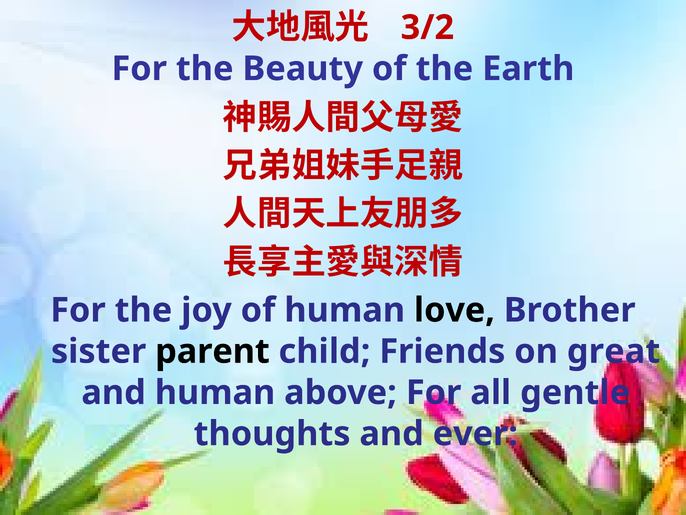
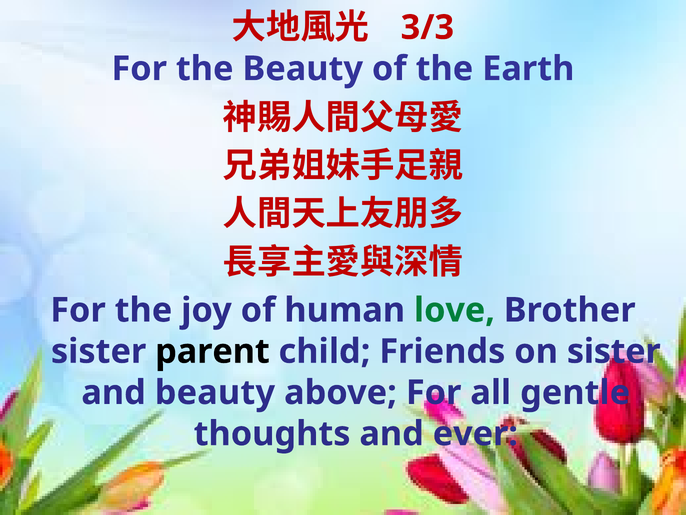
3/2: 3/2 -> 3/3 (427, 28)
love colour: black -> green (454, 310)
on great: great -> sister (614, 351)
and human: human -> beauty (215, 392)
